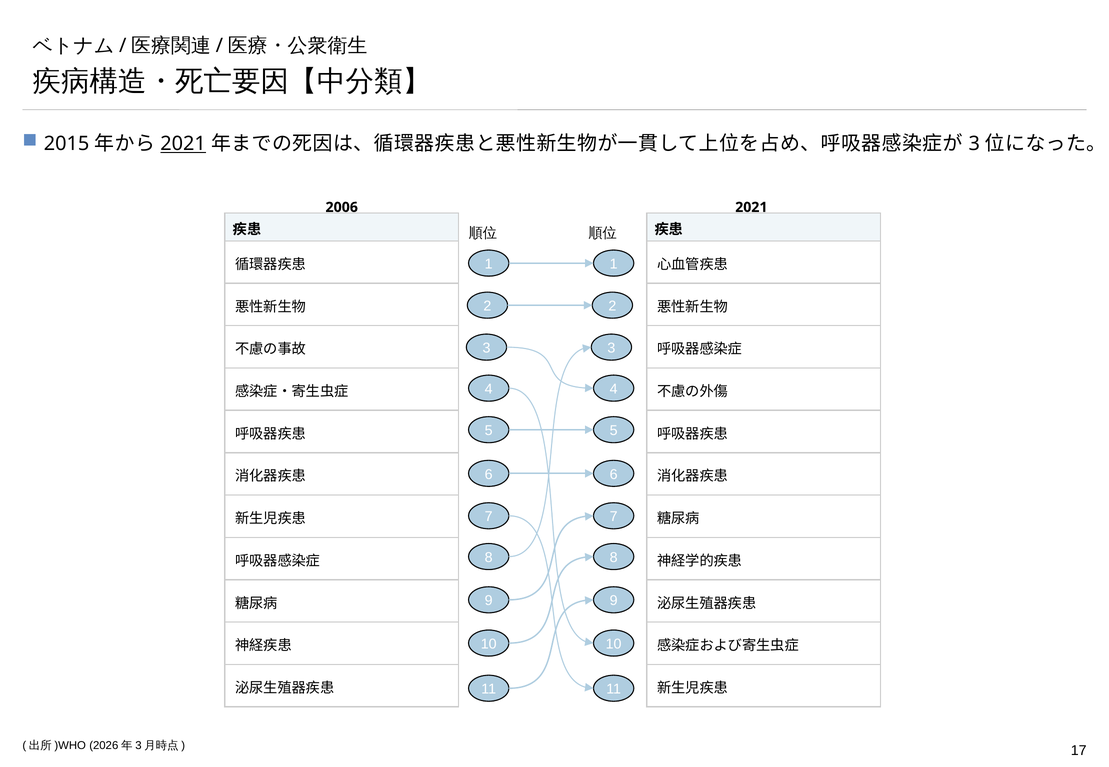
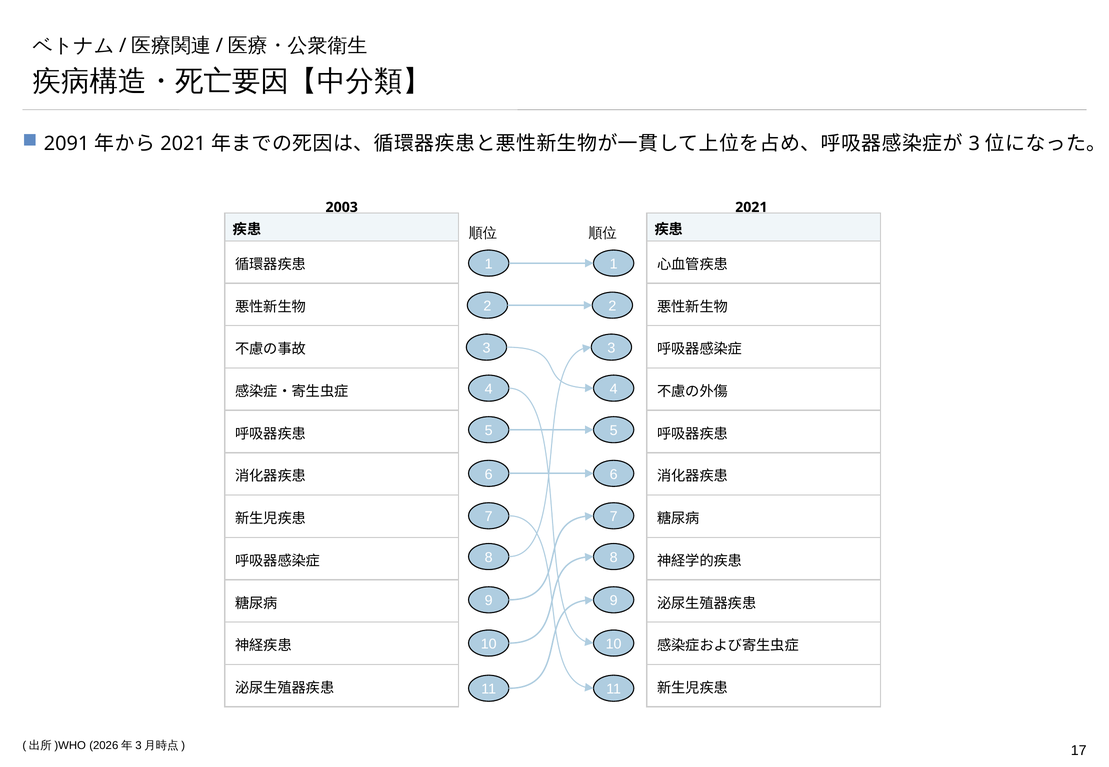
2015: 2015 -> 2091 (67, 144)
2021 underline: present -> none (183, 144)
2006: 2006 -> 2003 (342, 207)
